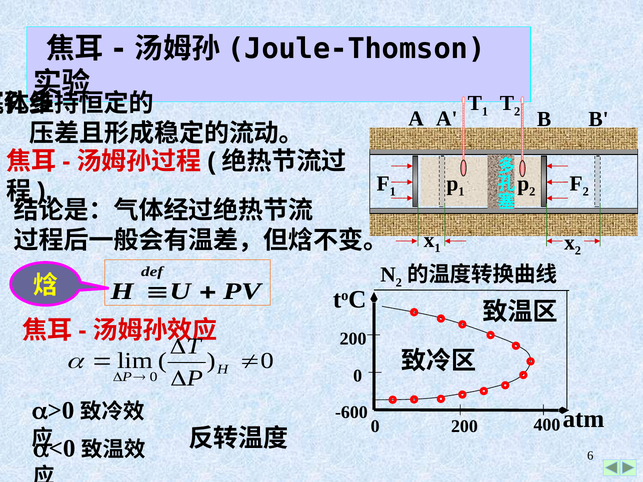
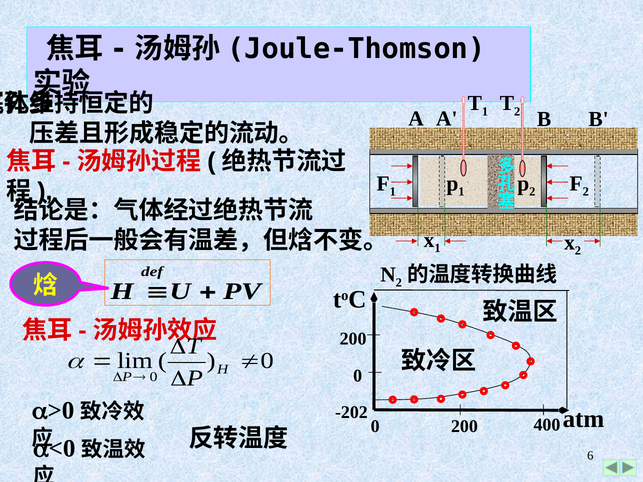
-600: -600 -> -202 (351, 412)
